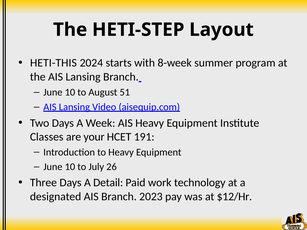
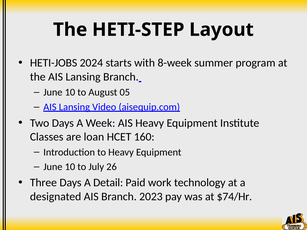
HETI-THIS: HETI-THIS -> HETI-JOBS (54, 63)
51: 51 -> 05 (125, 92)
your: your -> loan (94, 137)
191: 191 -> 160 (144, 137)
$12/Hr: $12/Hr -> $74/Hr (234, 197)
